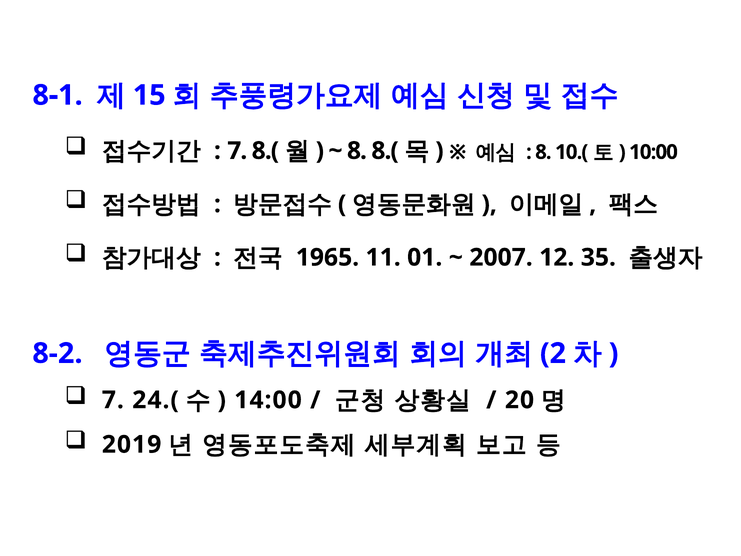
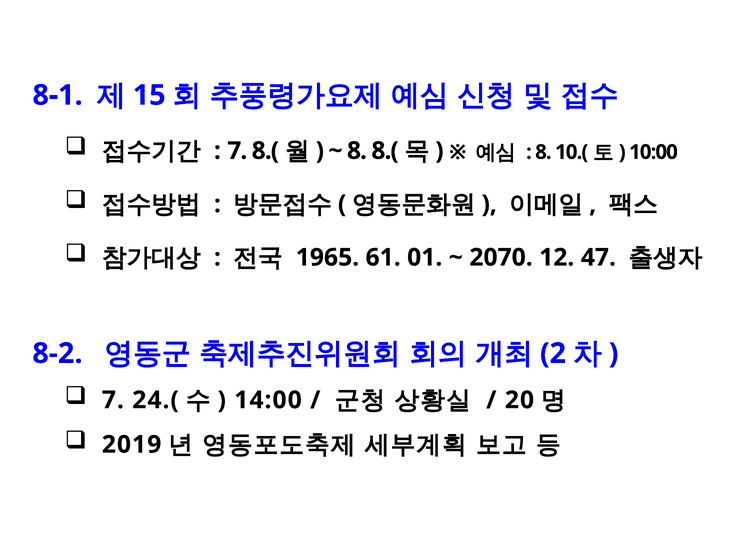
11: 11 -> 61 (383, 257)
2007: 2007 -> 2070 (501, 257)
35: 35 -> 47 (598, 257)
